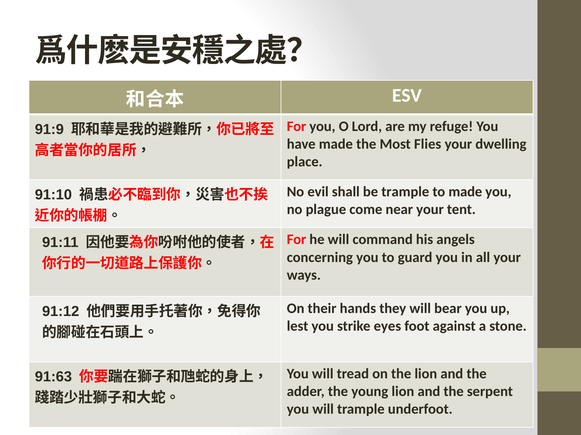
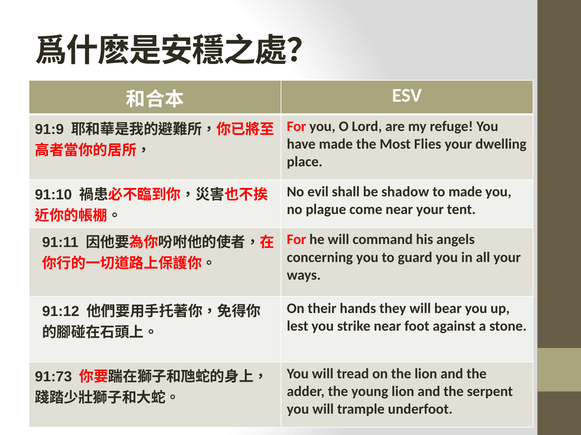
be trample: trample -> shadow (405, 192)
strike eyes: eyes -> near (387, 327)
91:63: 91:63 -> 91:73 (53, 377)
